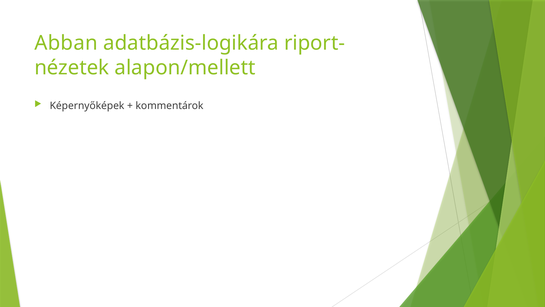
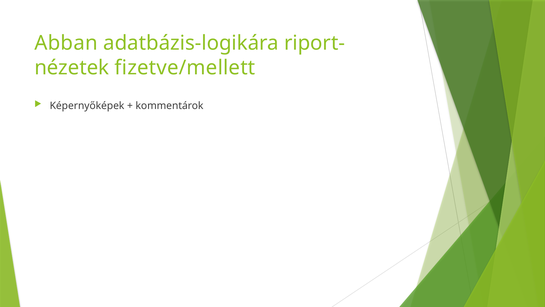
alapon/mellett: alapon/mellett -> fizetve/mellett (185, 68)
